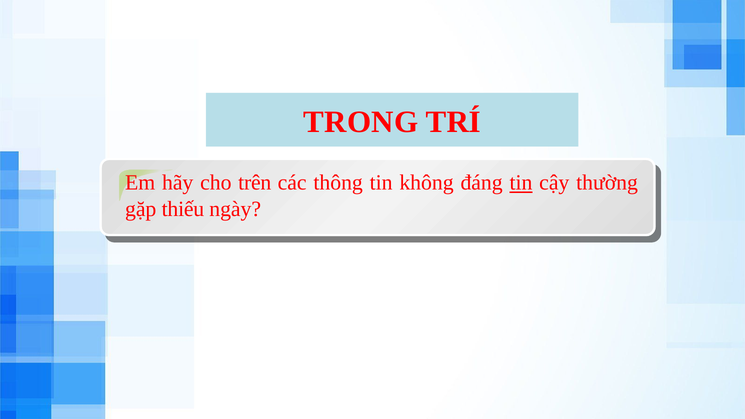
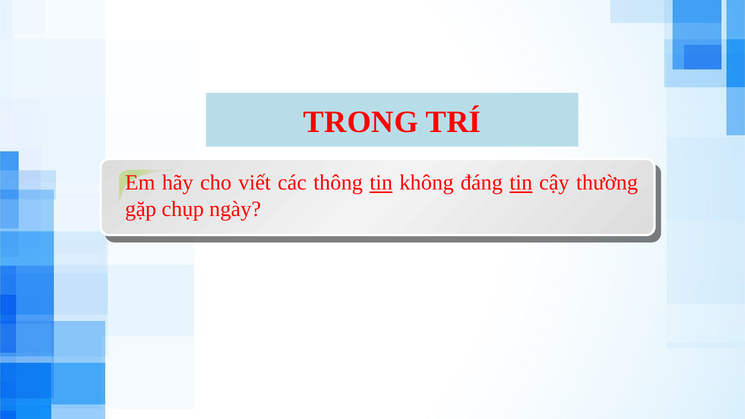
trên: trên -> viết (255, 183)
tin underline: none -> present (381, 183)
thiếu: thiếu -> chụp (183, 209)
